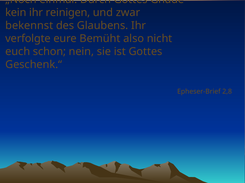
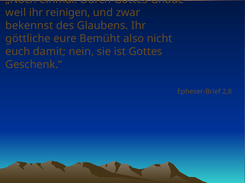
kein: kein -> weil (16, 13)
verfolgte: verfolgte -> göttliche (28, 39)
schon: schon -> damit (49, 52)
